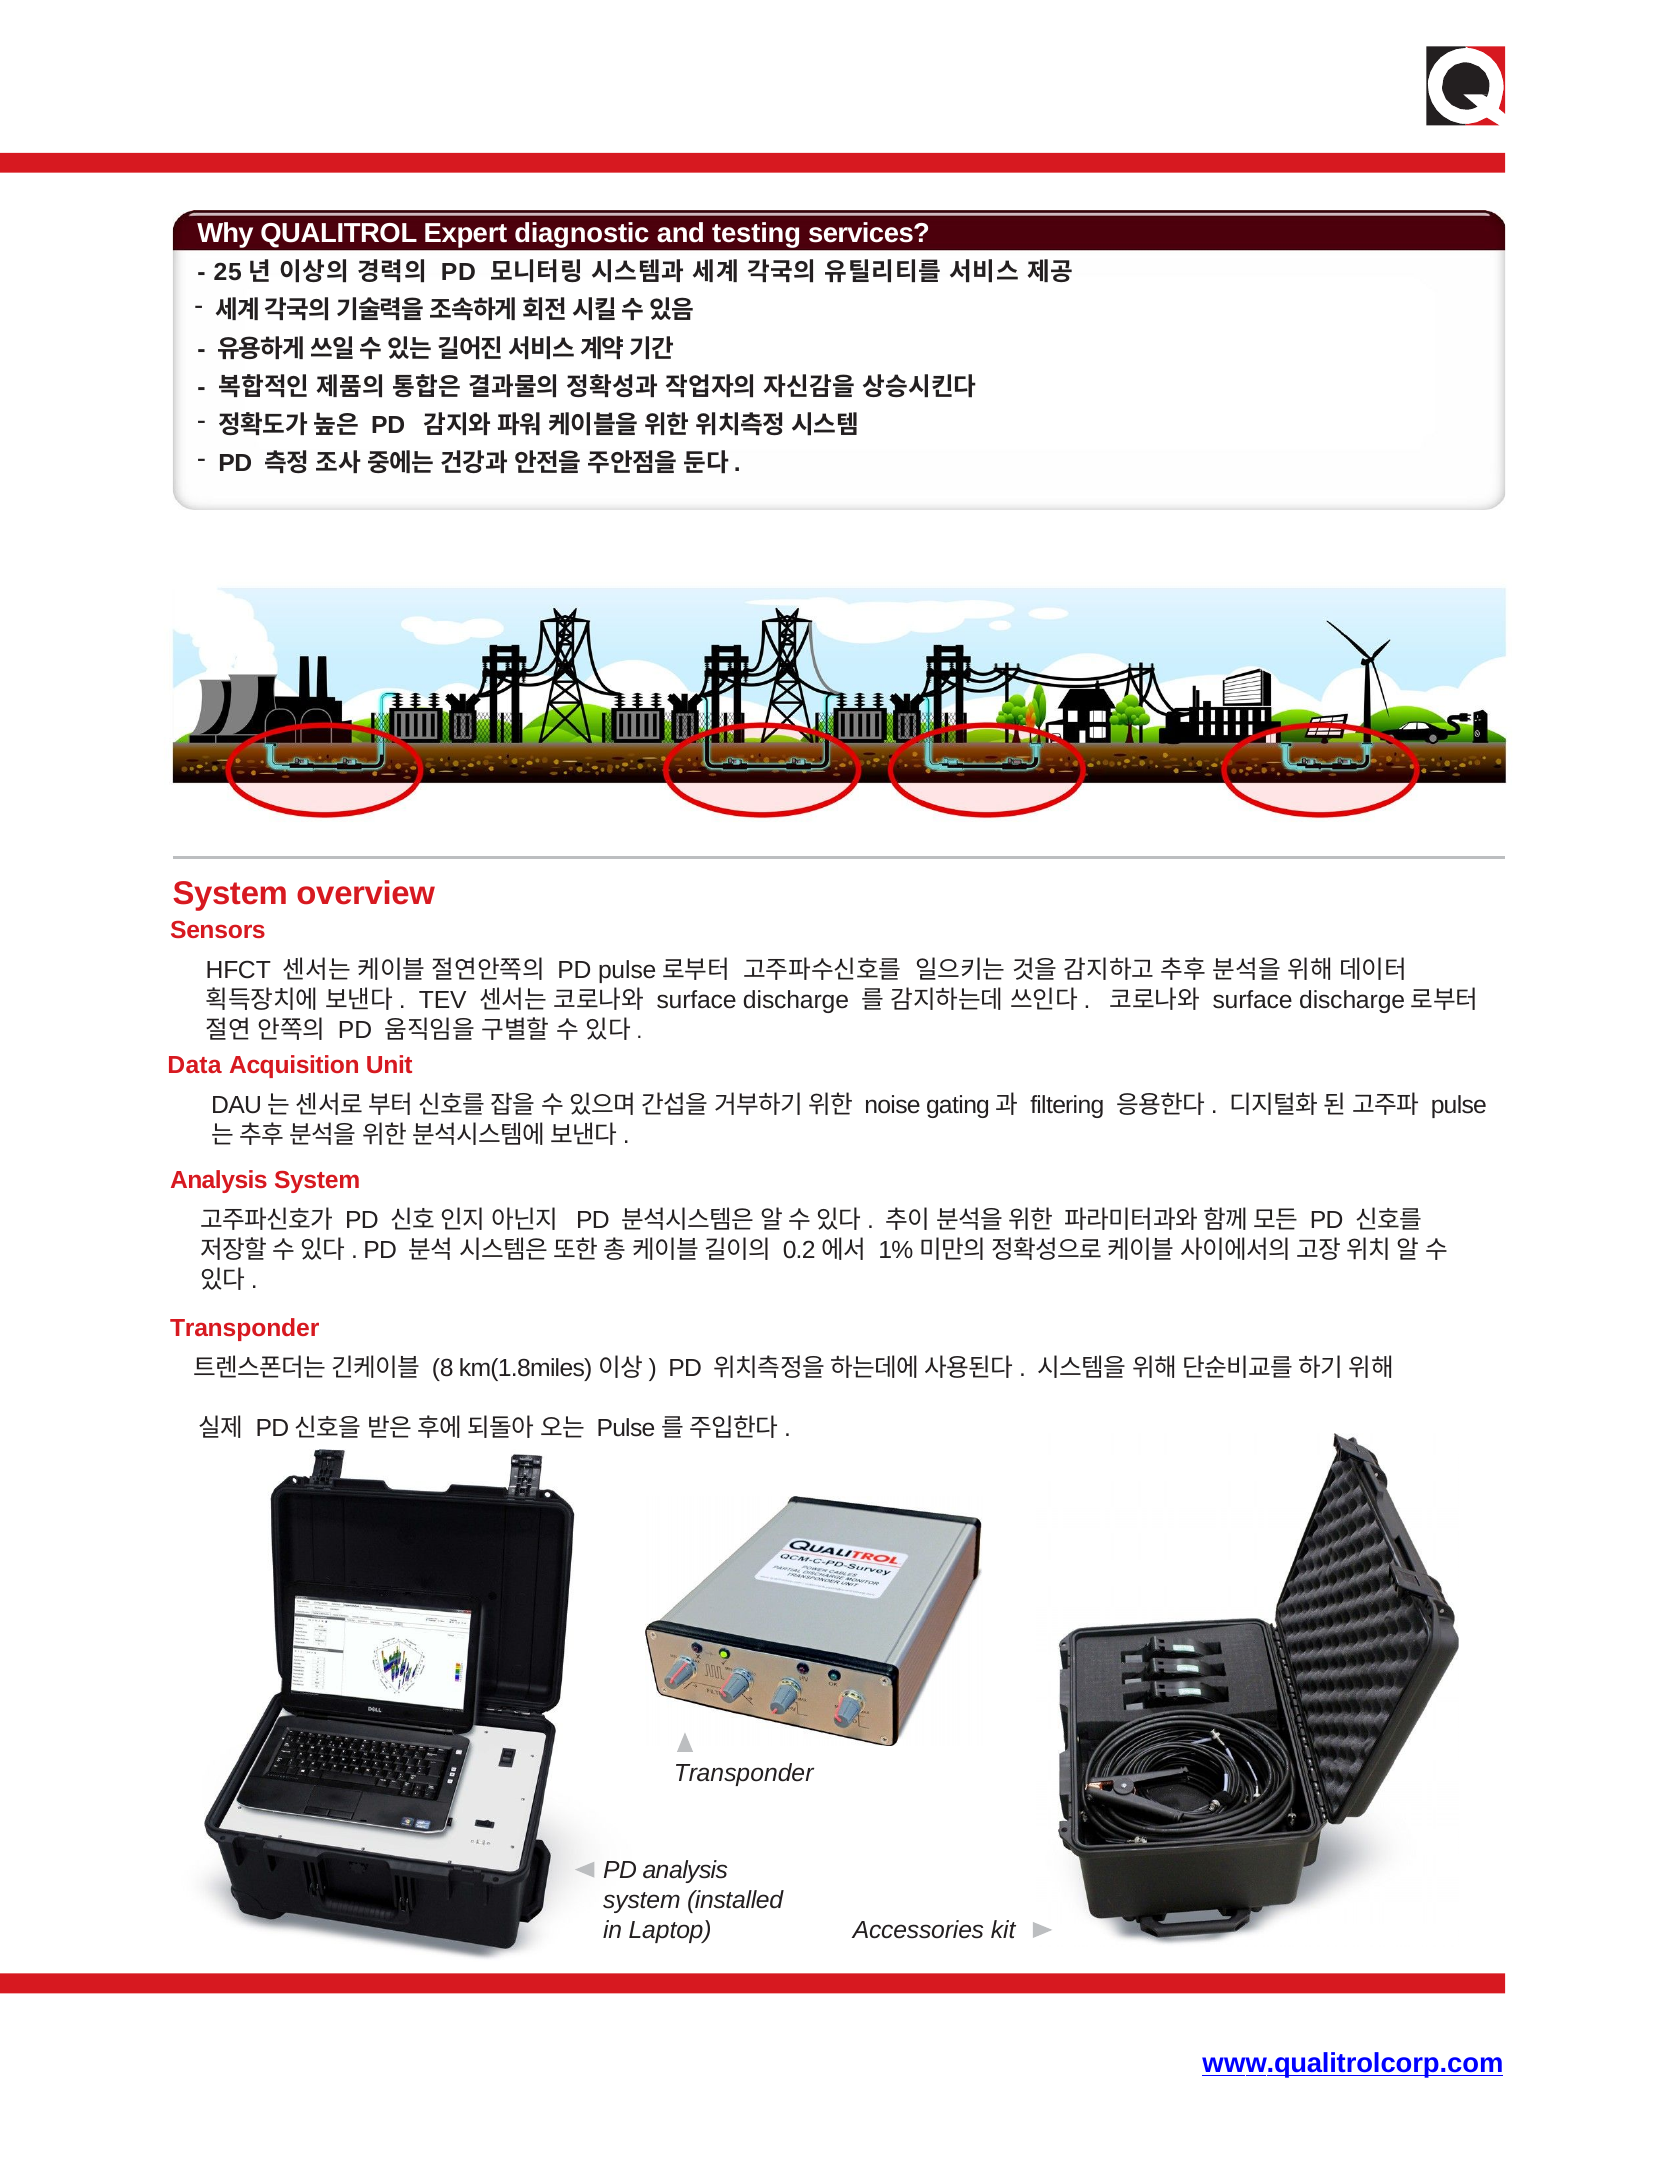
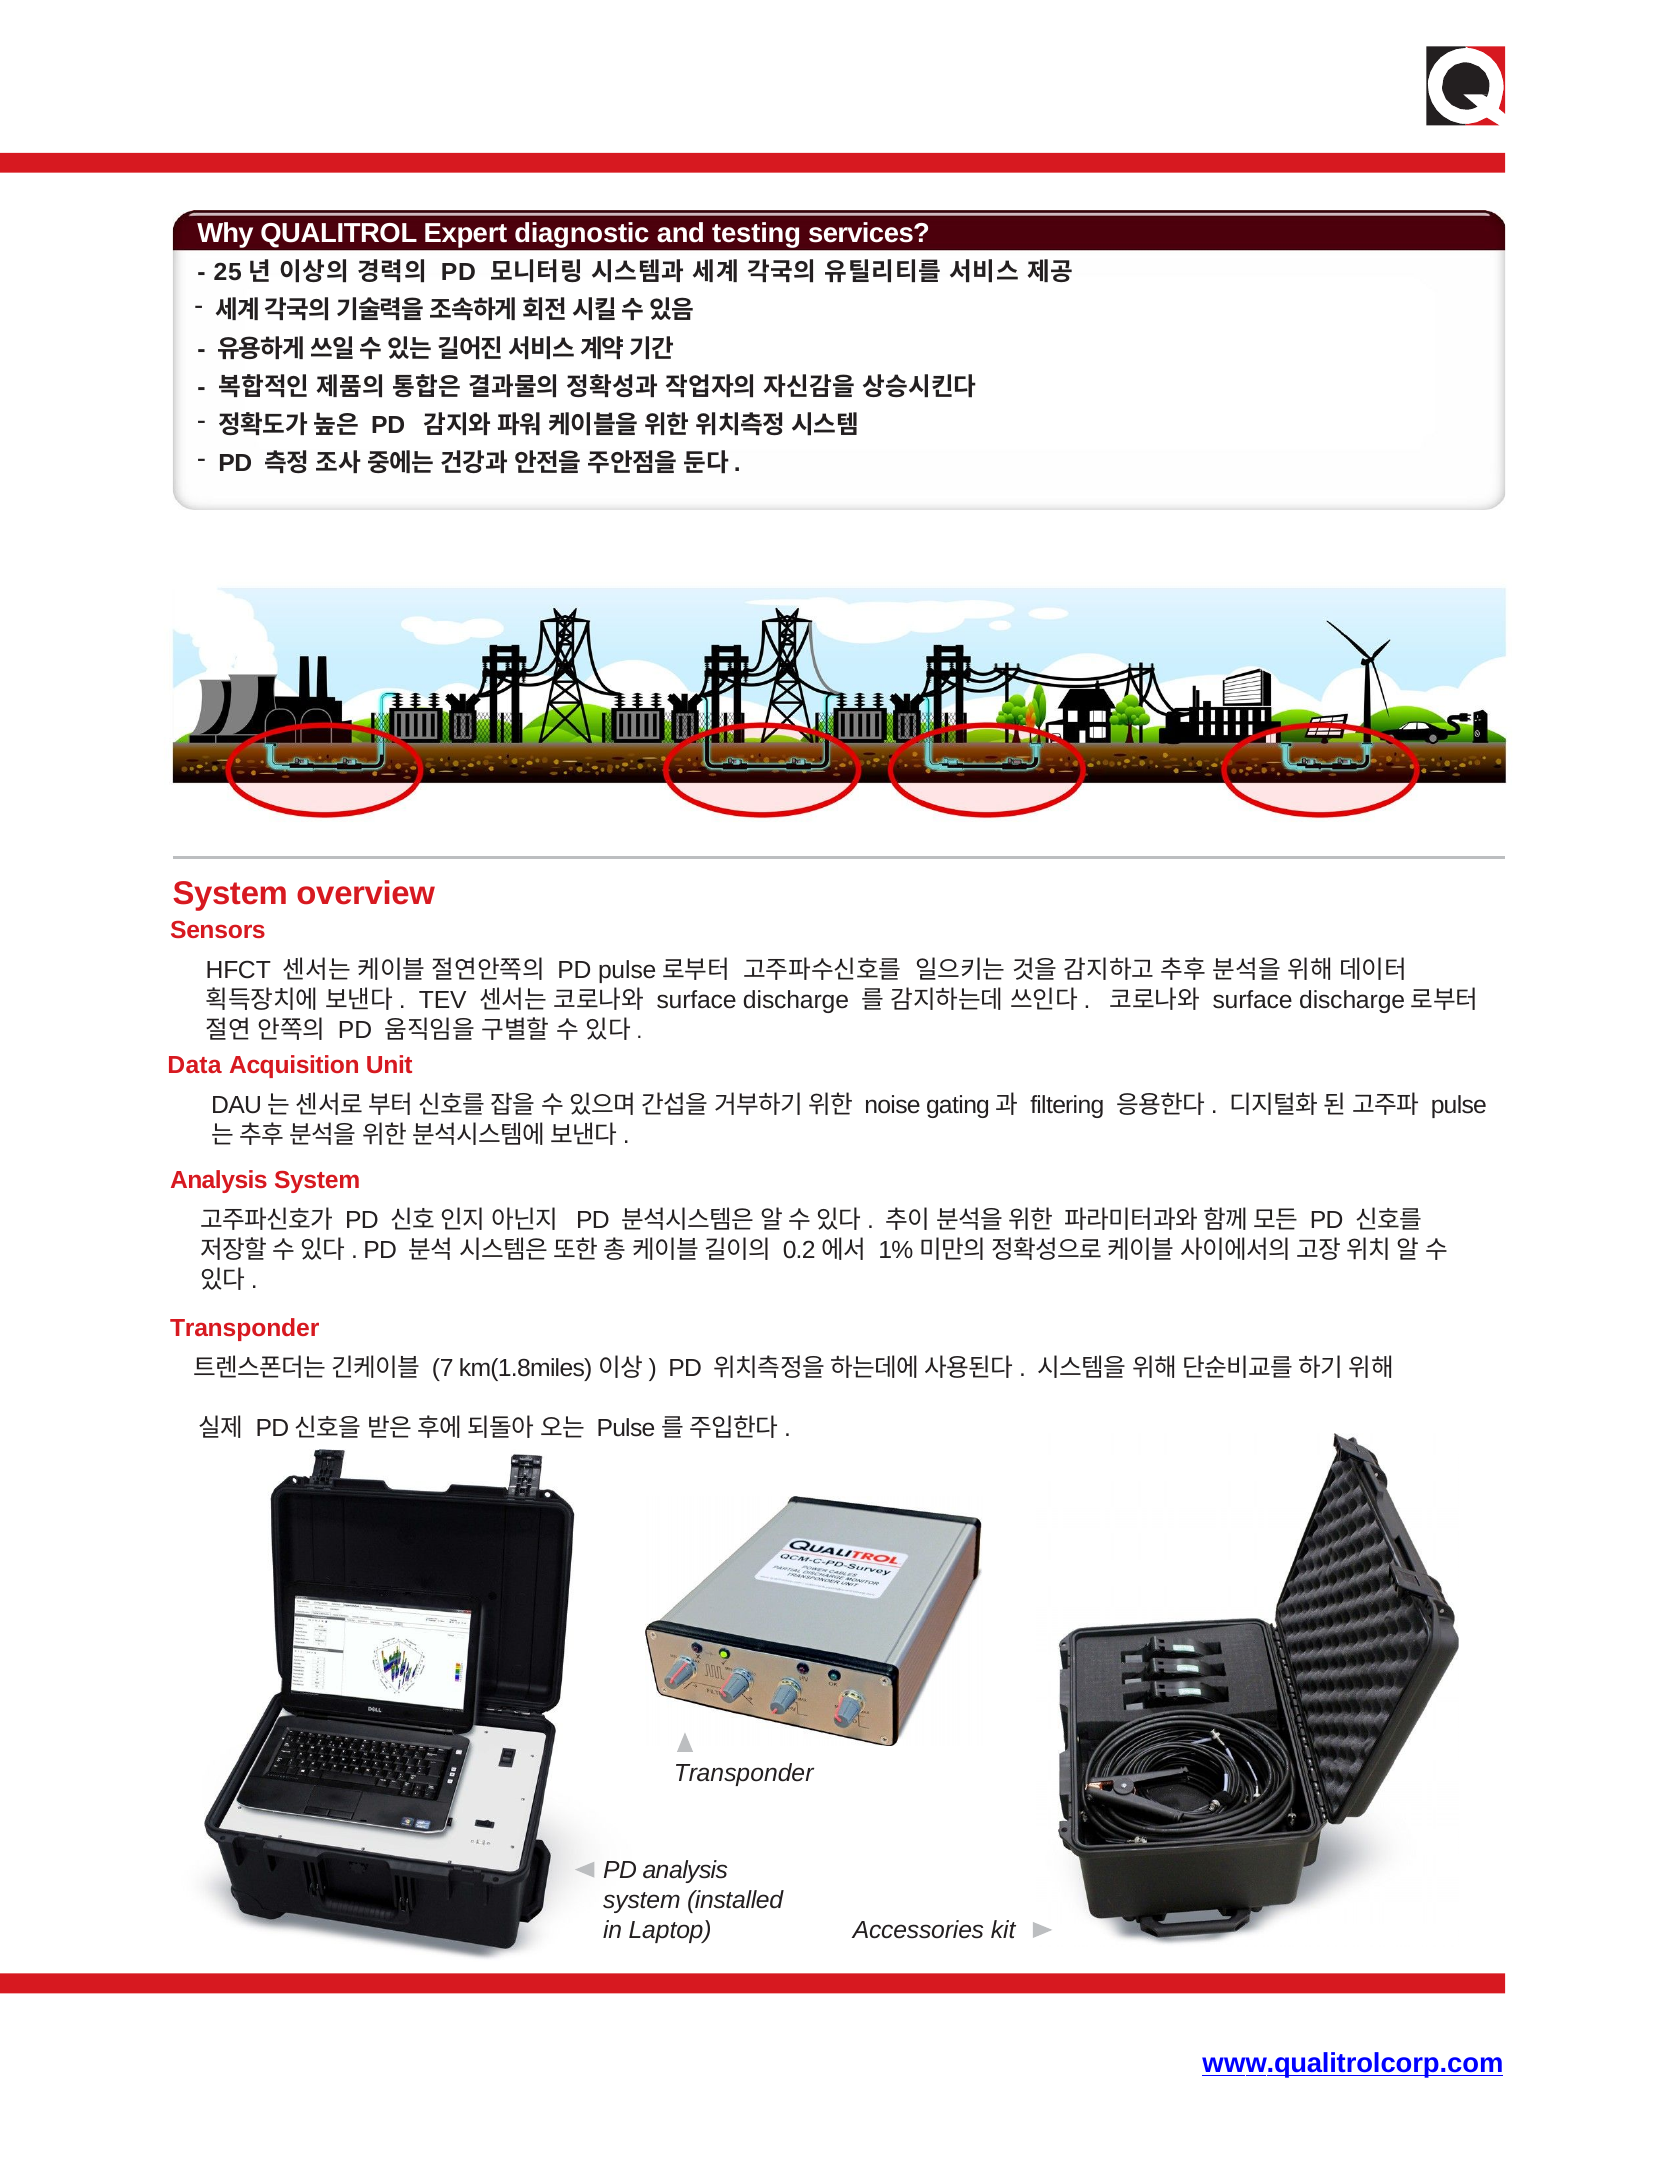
8: 8 -> 7 (443, 1369)
